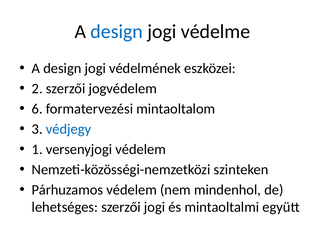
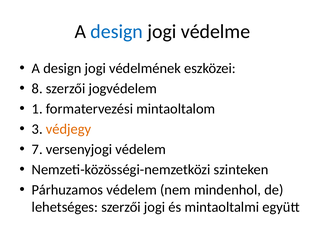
2: 2 -> 8 (37, 88)
6: 6 -> 1 (37, 109)
védjegy colour: blue -> orange (68, 129)
1: 1 -> 7 (37, 149)
